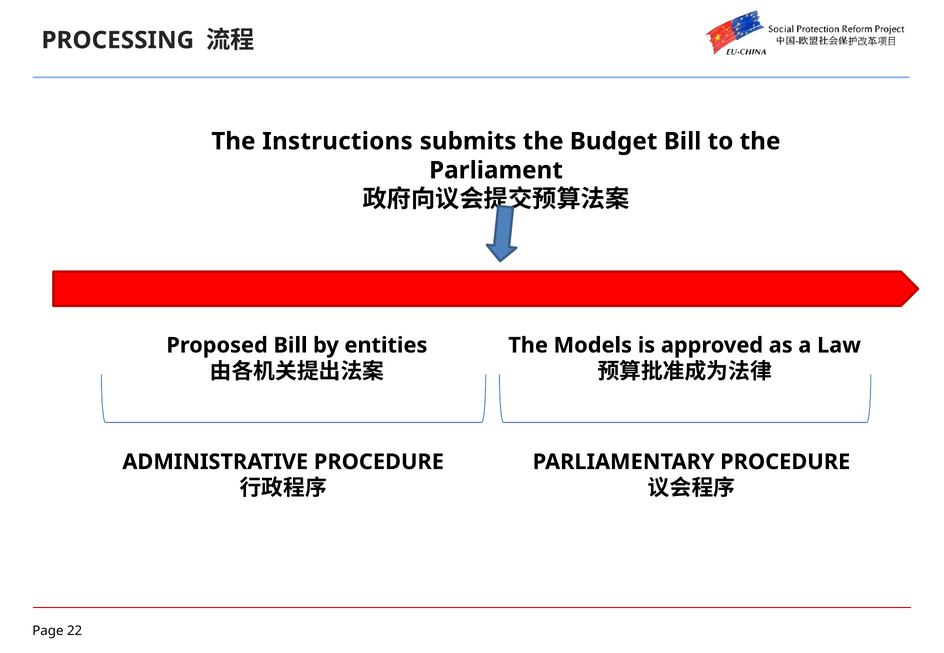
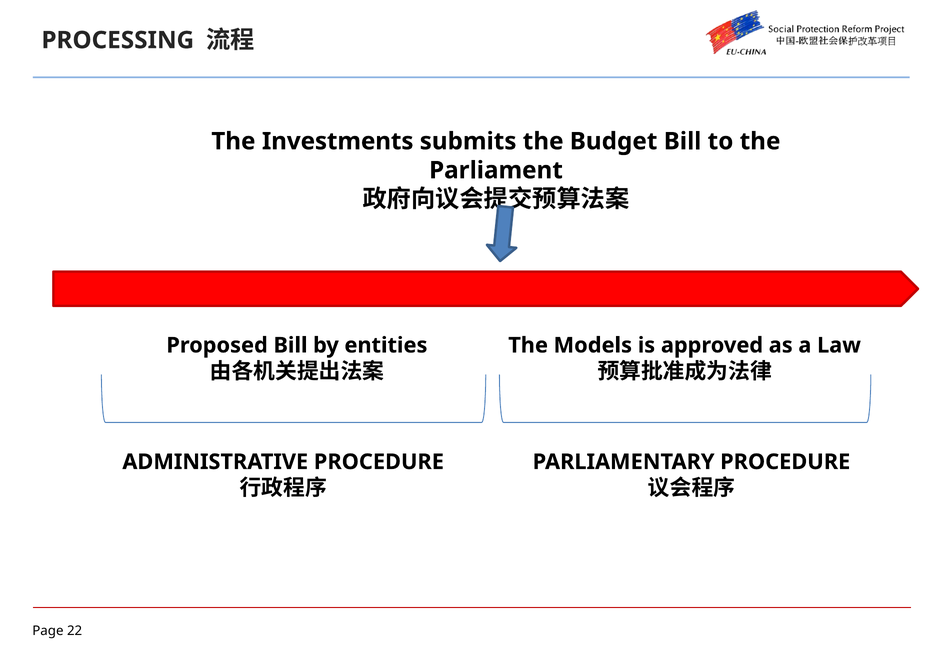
Instructions: Instructions -> Investments (338, 141)
